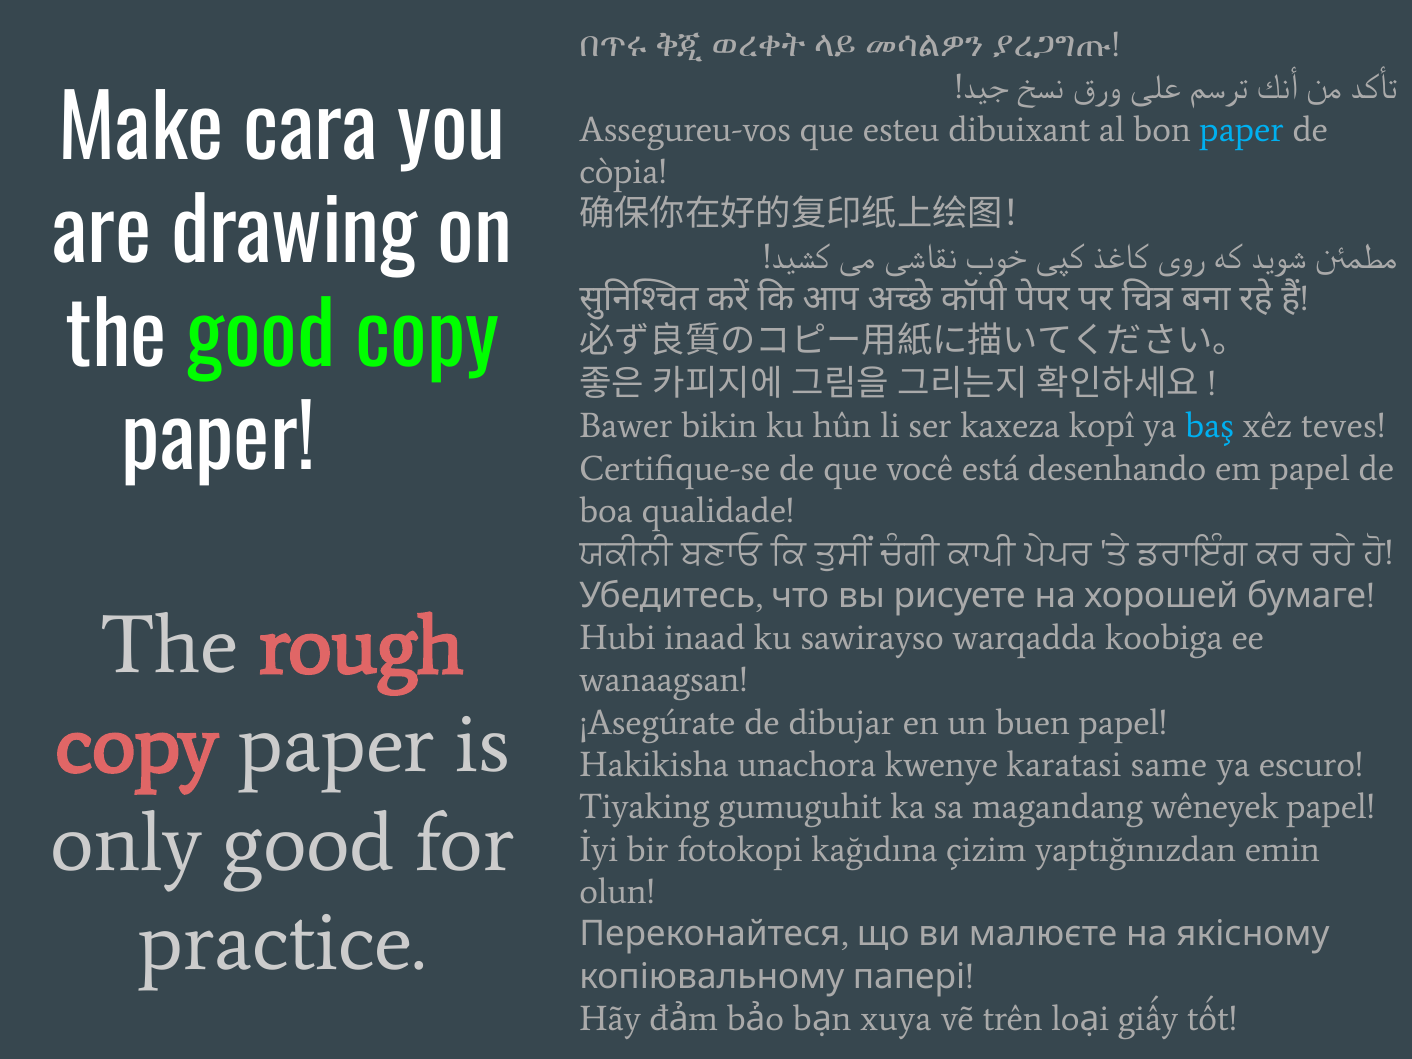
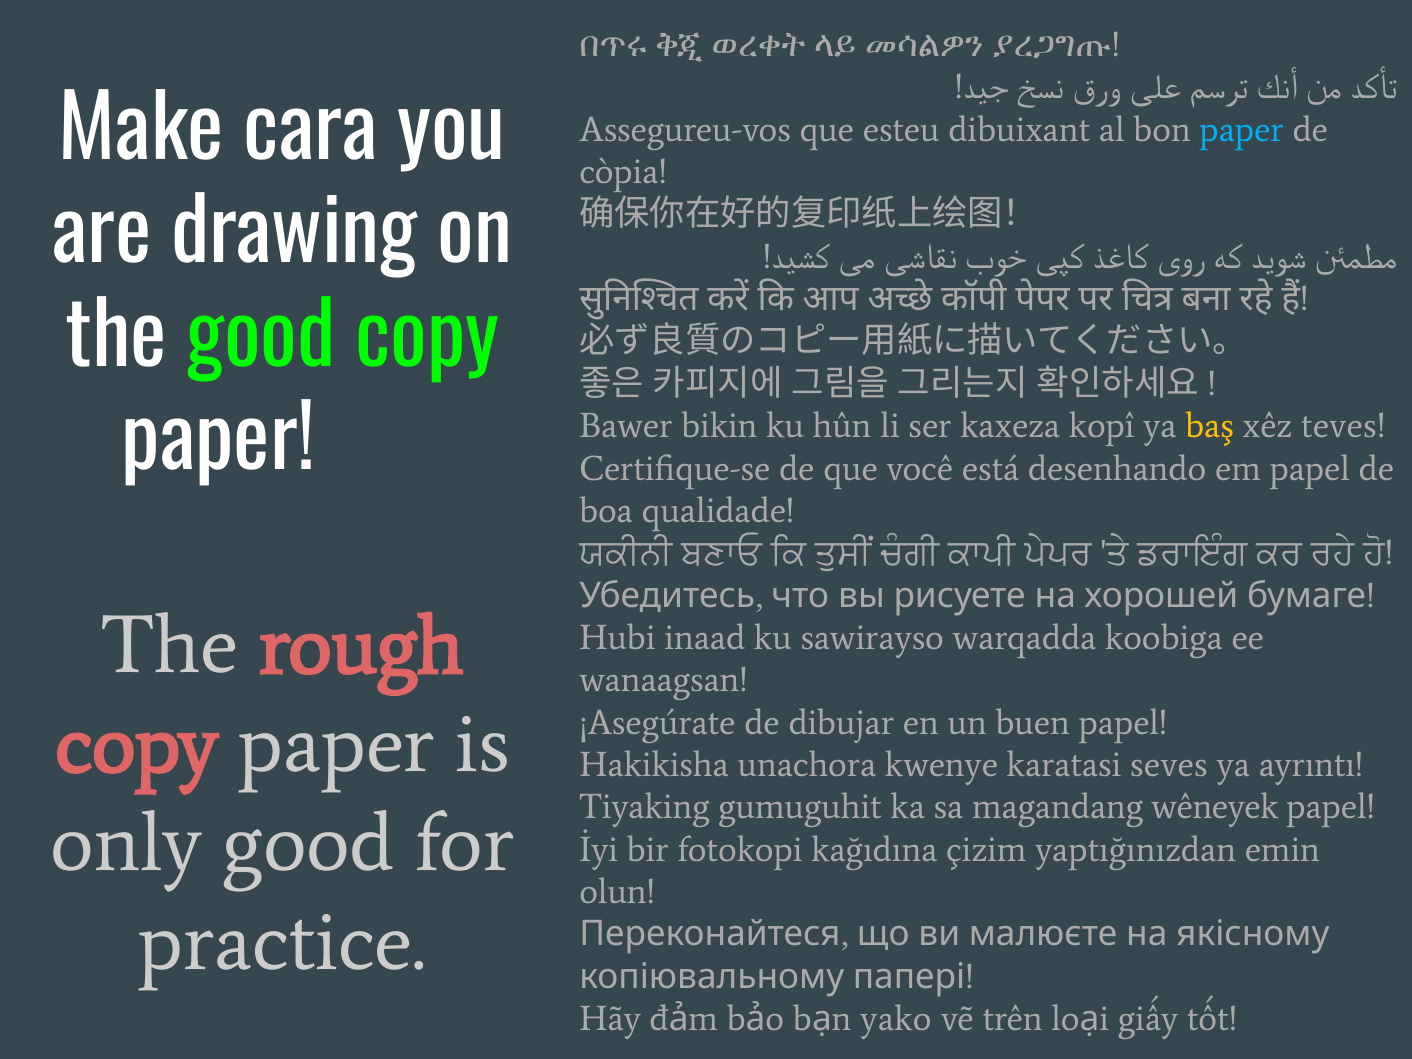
baş colour: light blue -> yellow (1210, 426)
same: same -> seves (1169, 765)
escuro: escuro -> ayrıntı (1311, 765)
xuya: xuya -> yako (896, 1019)
